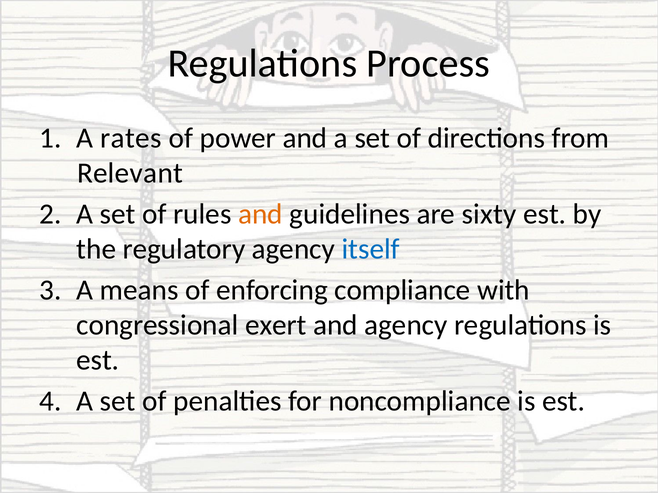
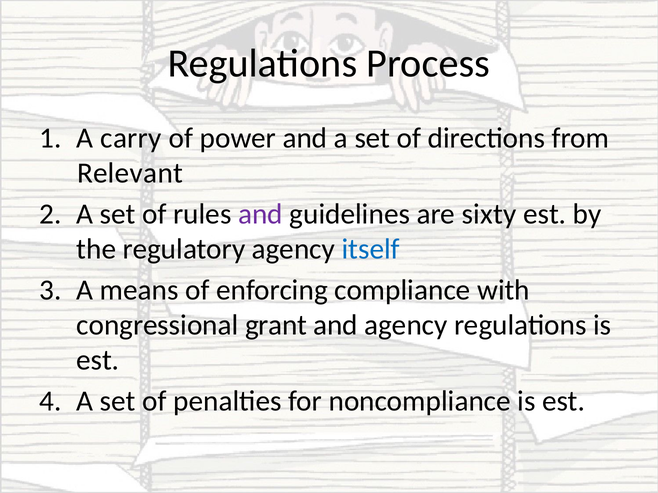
rates: rates -> carry (131, 138)
and colour: orange -> purple (260, 214)
exert: exert -> grant (276, 325)
